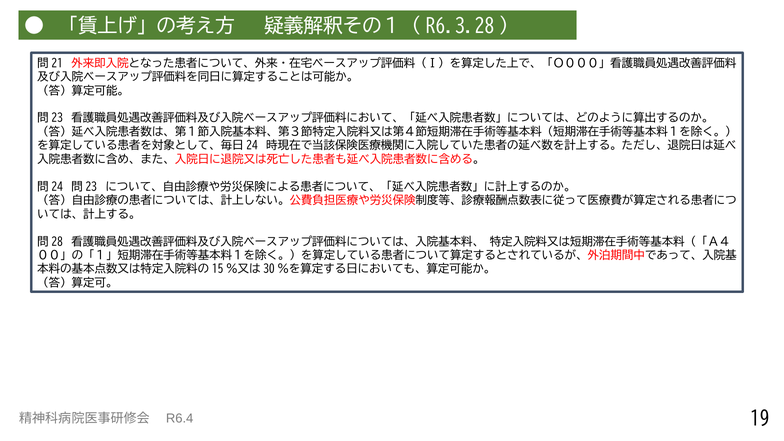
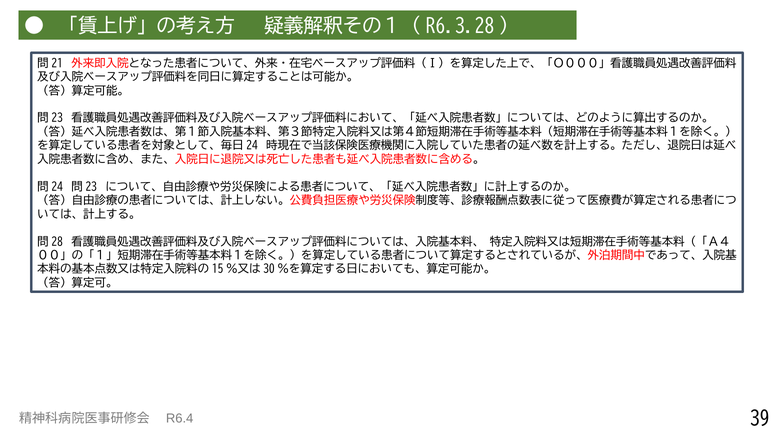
19: 19 -> 39 (760, 419)
